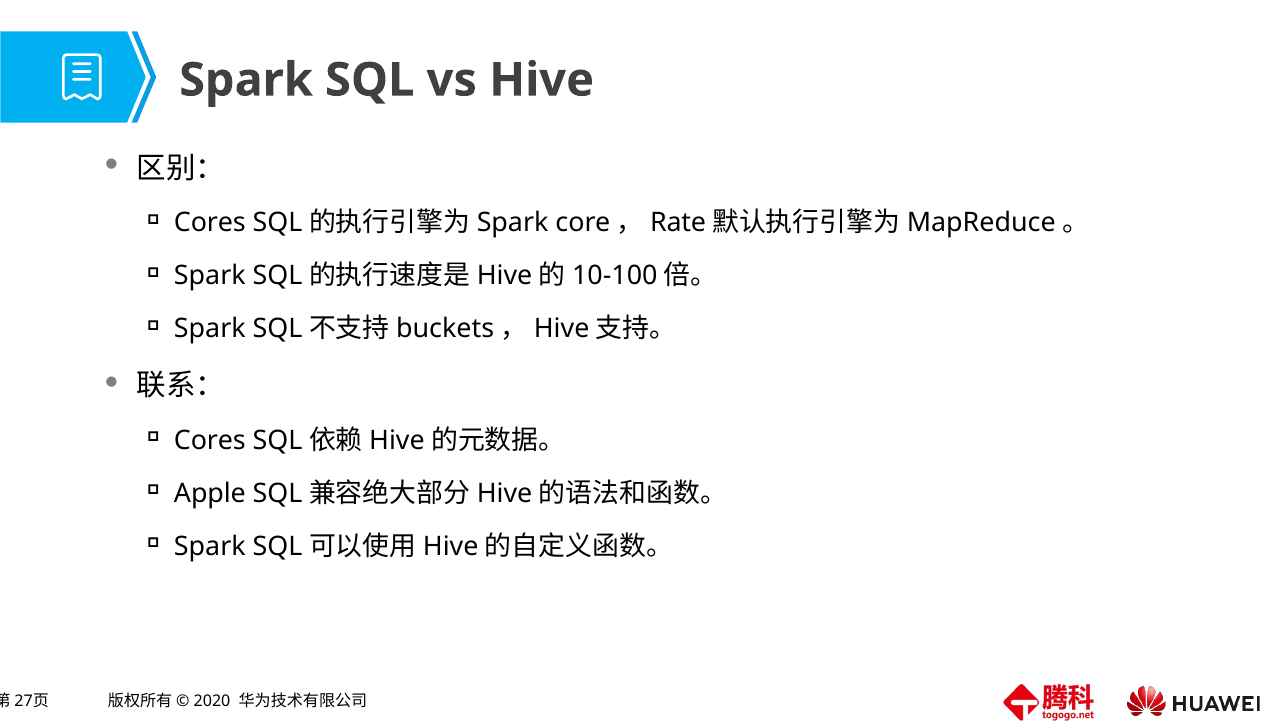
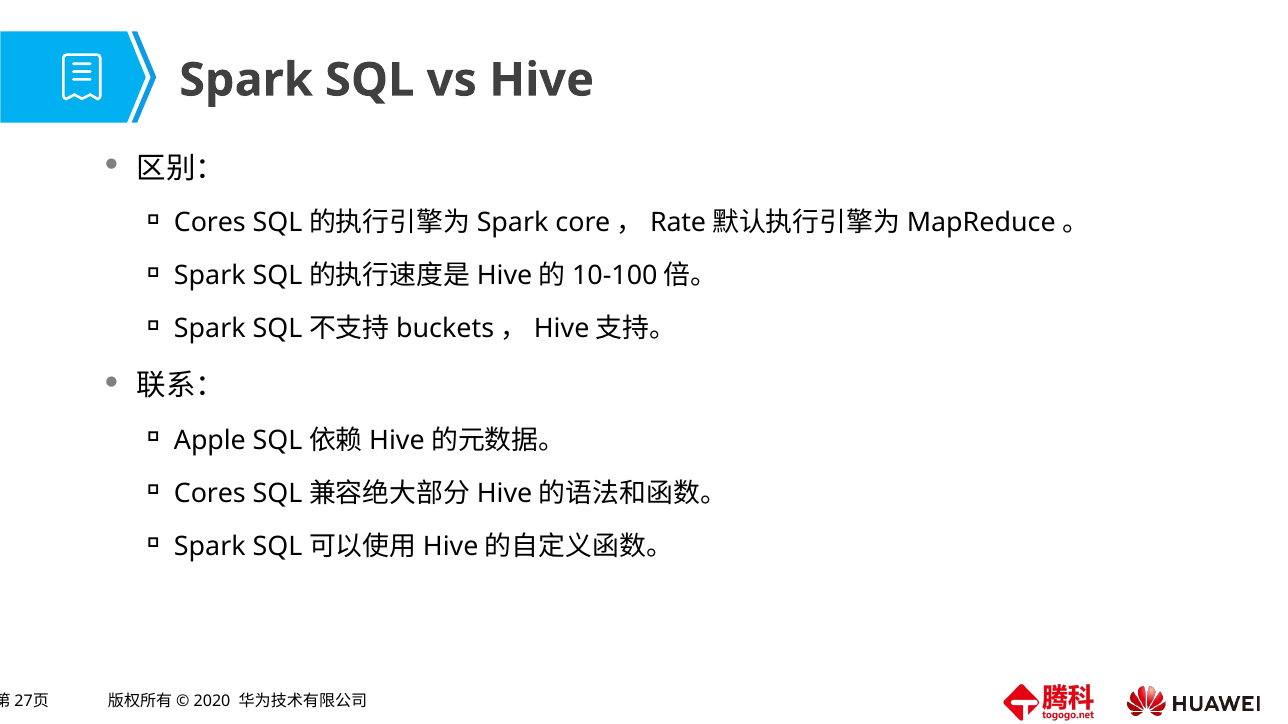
Cores: Cores -> Apple (210, 441)
Apple: Apple -> Cores (210, 494)
